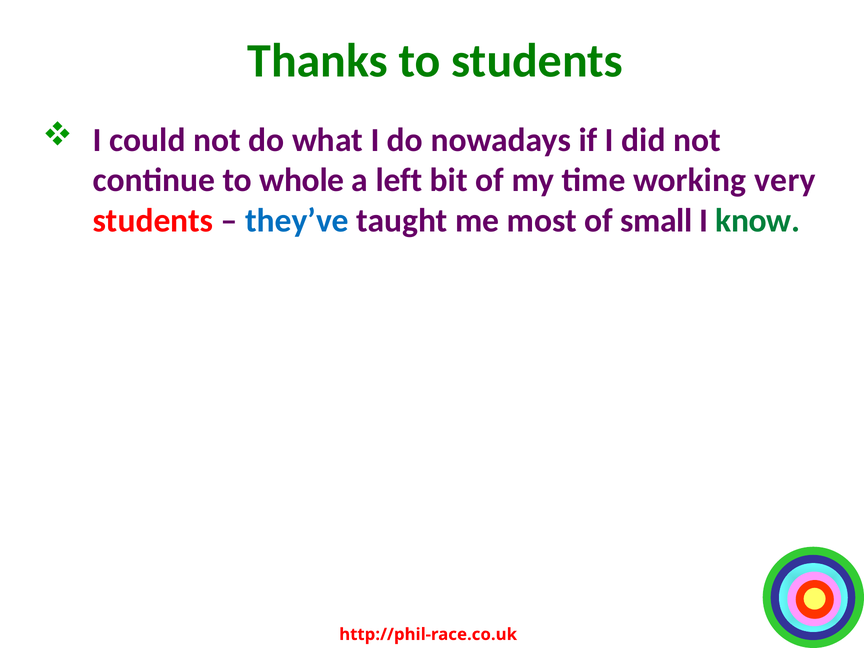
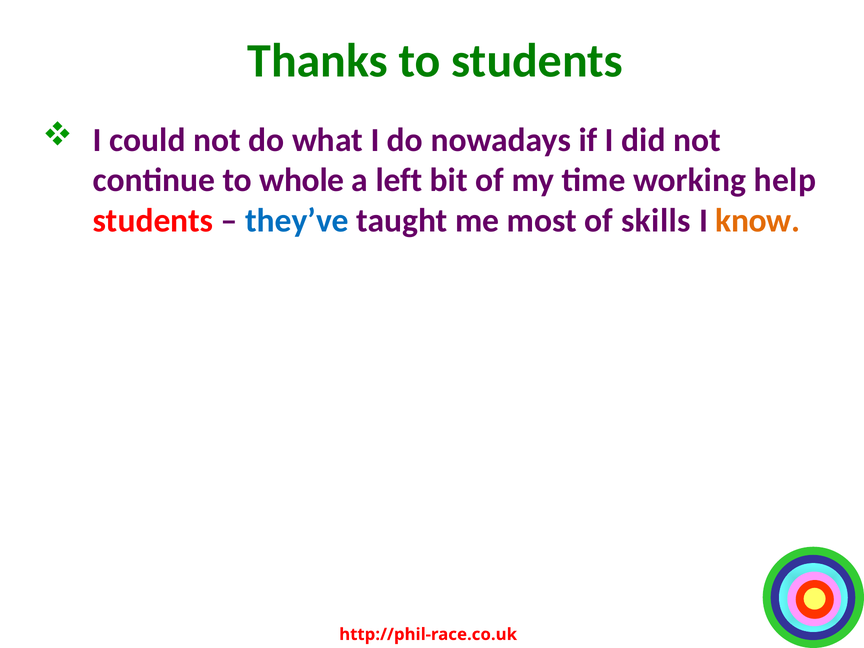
very: very -> help (785, 180)
small: small -> skills (656, 221)
know colour: green -> orange (758, 221)
